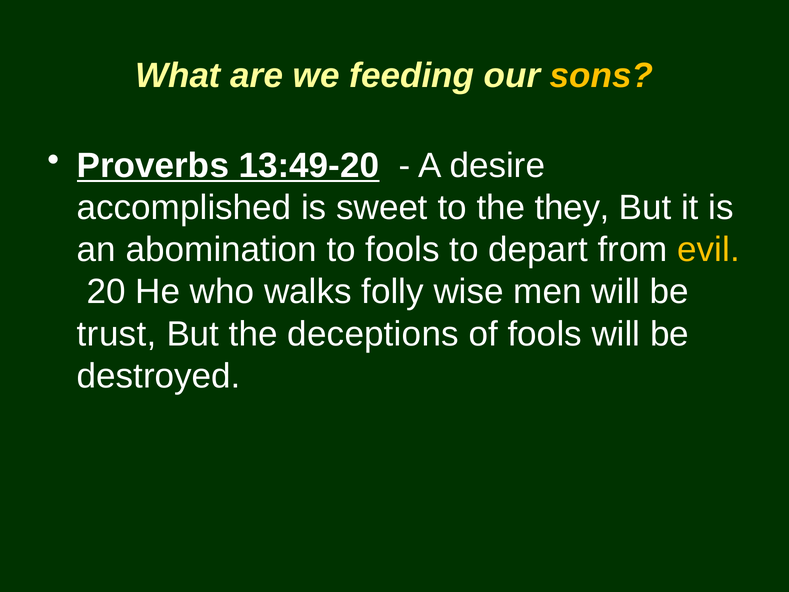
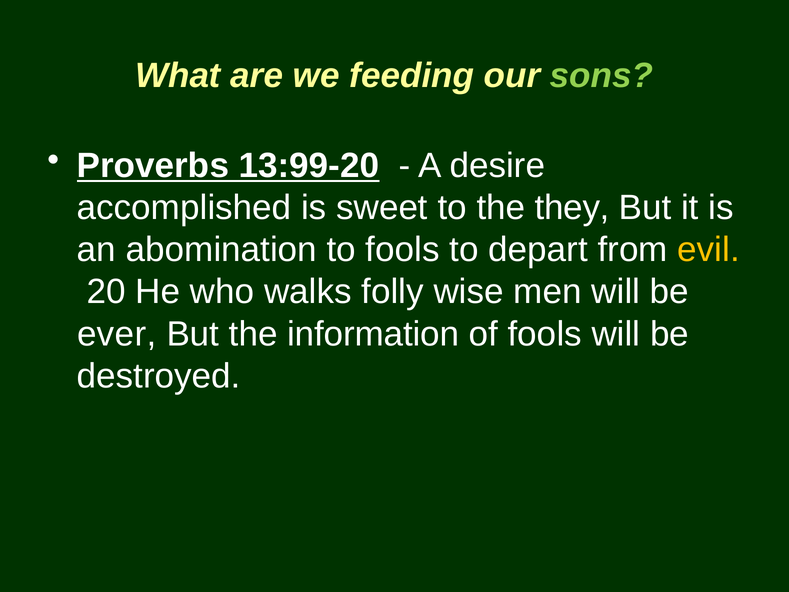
sons colour: yellow -> light green (602, 75)
13:49-20: 13:49-20 -> 13:99-20 (309, 166)
trust: trust -> ever (117, 334)
deceptions: deceptions -> information (373, 334)
